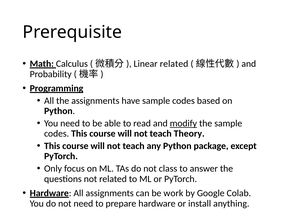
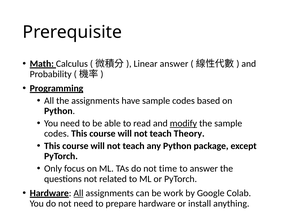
Linear related: related -> answer (174, 64)
class: class -> time (168, 169)
All underline: none -> present (78, 193)
